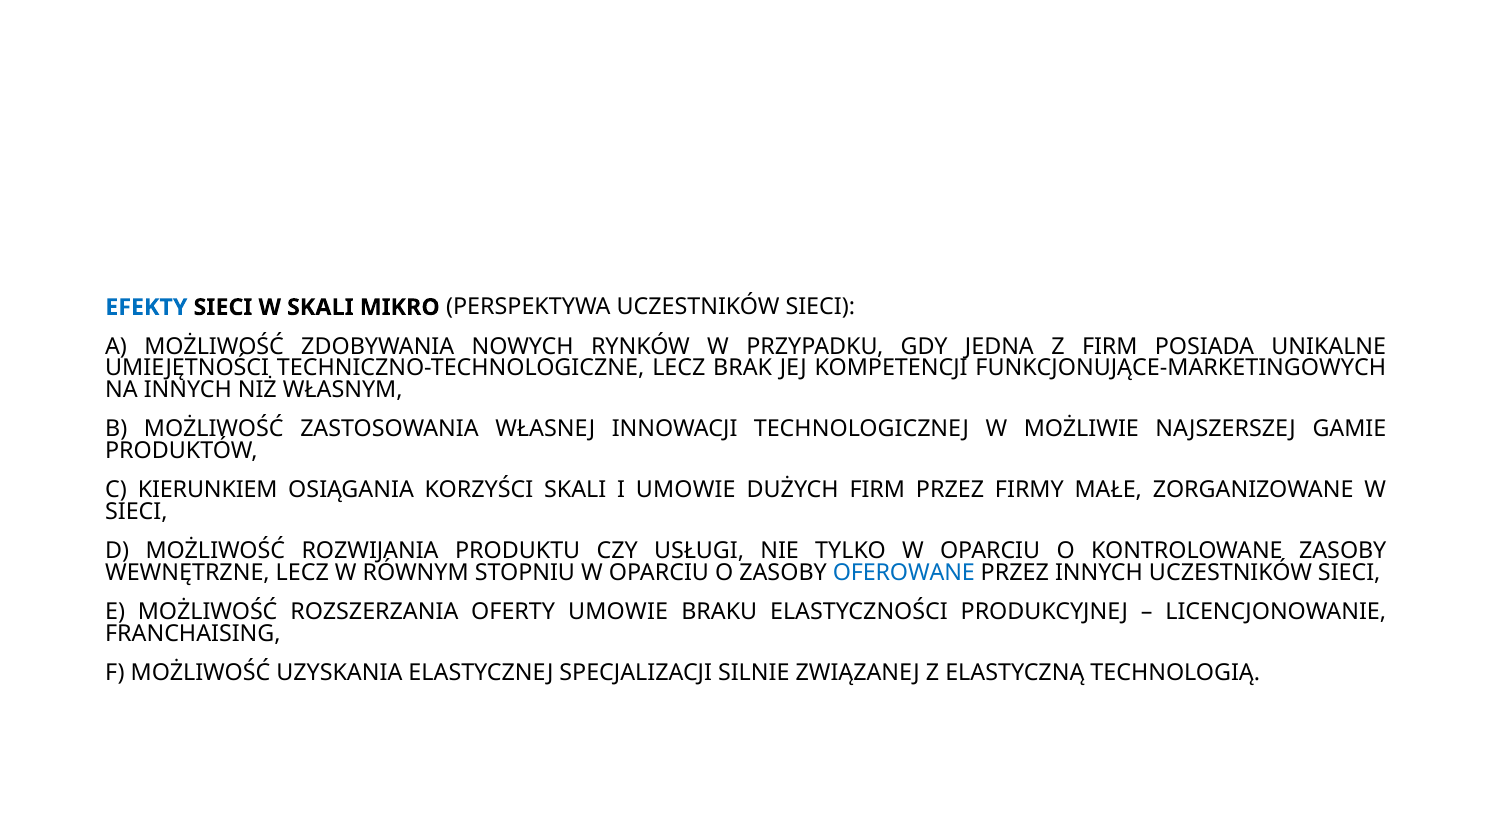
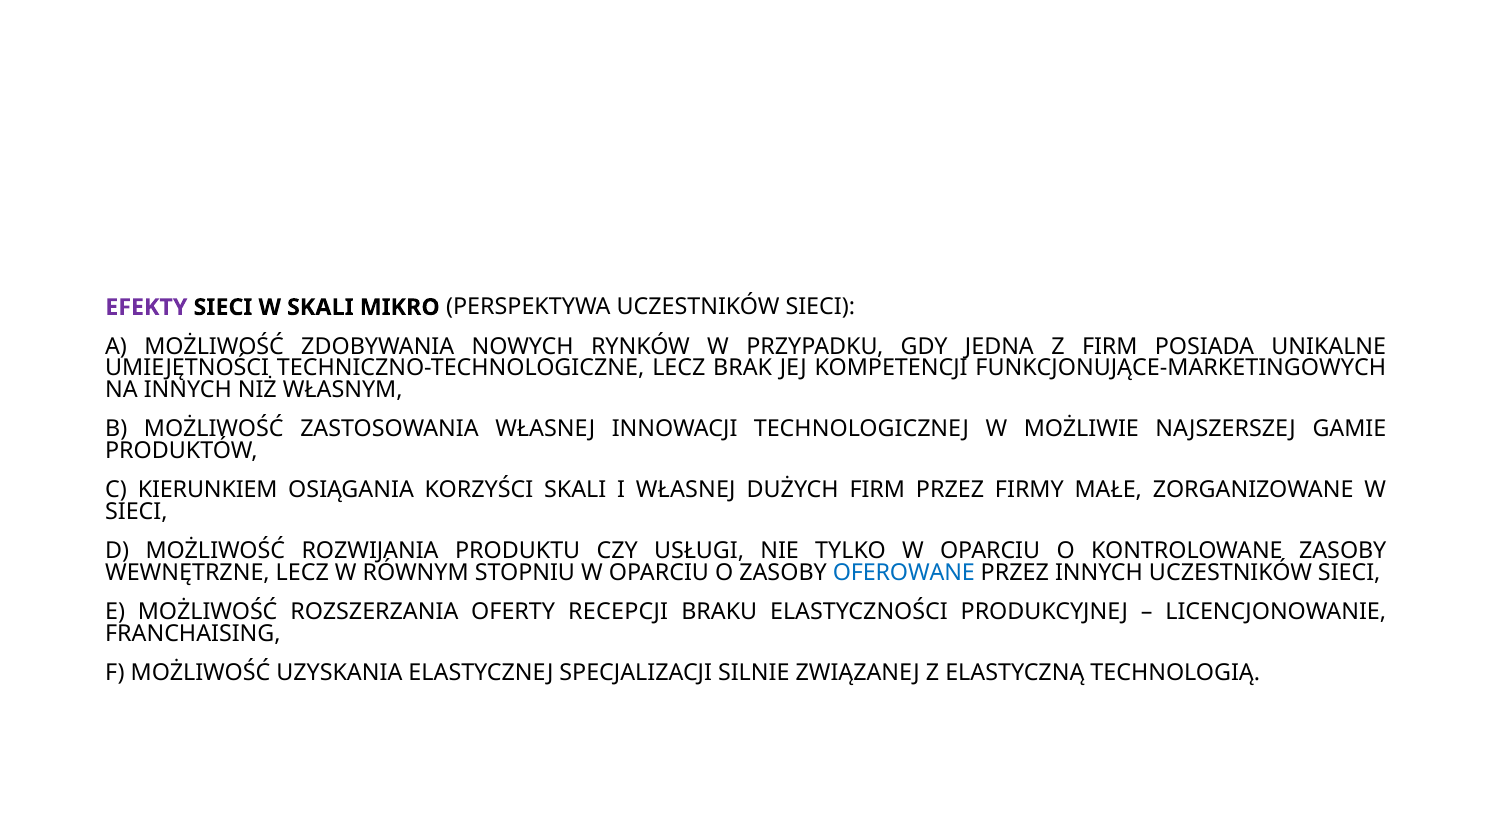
EFEKTY colour: blue -> purple (146, 307)
I UMOWIE: UMOWIE -> WŁASNEJ (686, 490)
OFERTY UMOWIE: UMOWIE -> RECEPCJI (618, 612)
